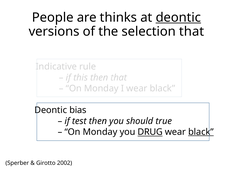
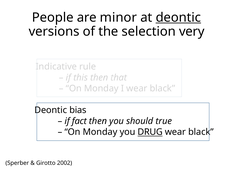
thinks: thinks -> minor (118, 17)
selection that: that -> very (192, 31)
test: test -> fact (79, 121)
black underline: present -> none (201, 132)
